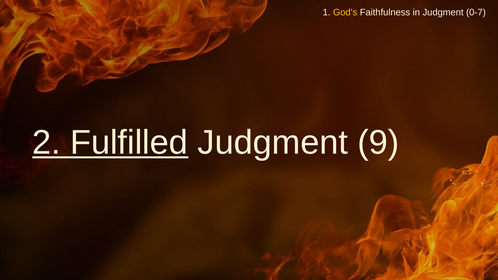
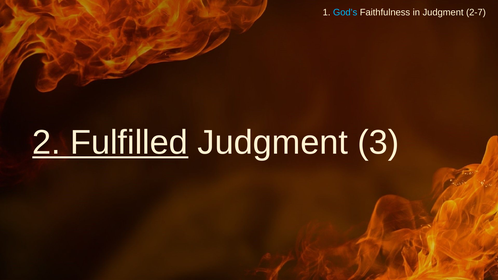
God’s colour: yellow -> light blue (345, 12)
0-7: 0-7 -> 2-7 (476, 12)
9: 9 -> 3 (378, 142)
